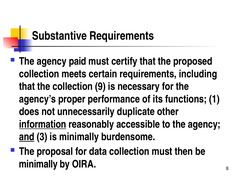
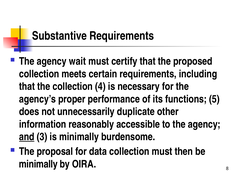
paid: paid -> wait (77, 61)
9: 9 -> 4 (100, 86)
1: 1 -> 5 (214, 99)
information underline: present -> none (43, 124)
